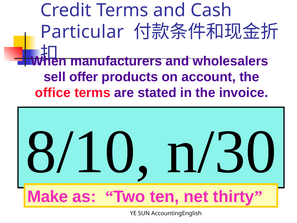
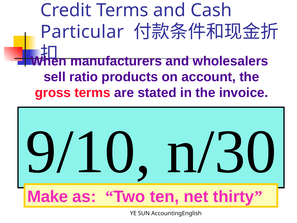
offer: offer -> ratio (84, 77)
office: office -> gross (53, 93)
8/10: 8/10 -> 9/10 (88, 152)
